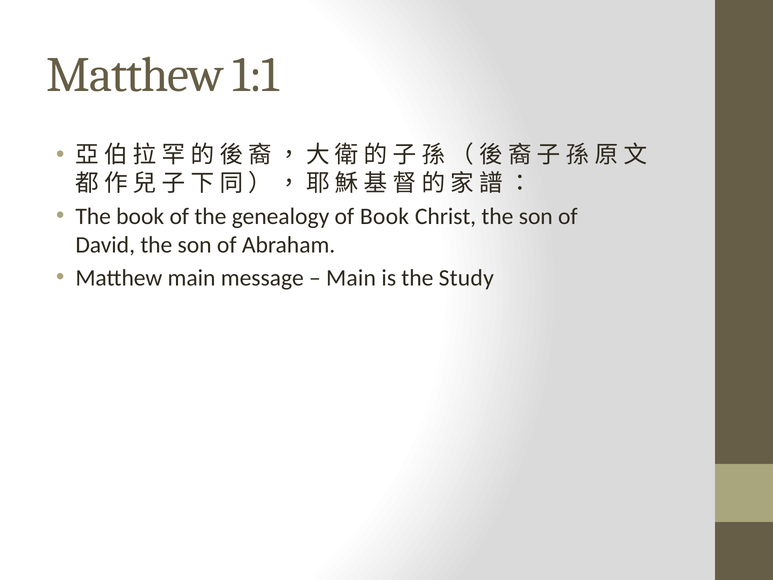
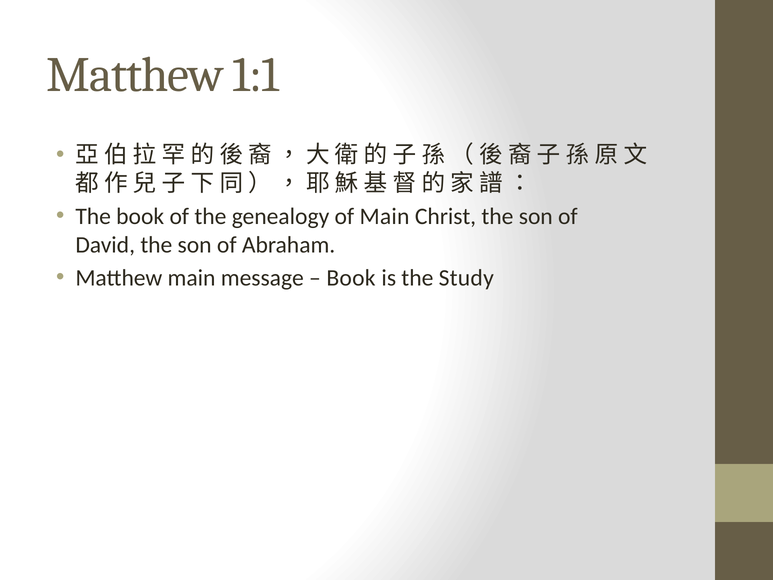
of Book: Book -> Main (384, 216)
Main: Main -> Book (351, 278)
